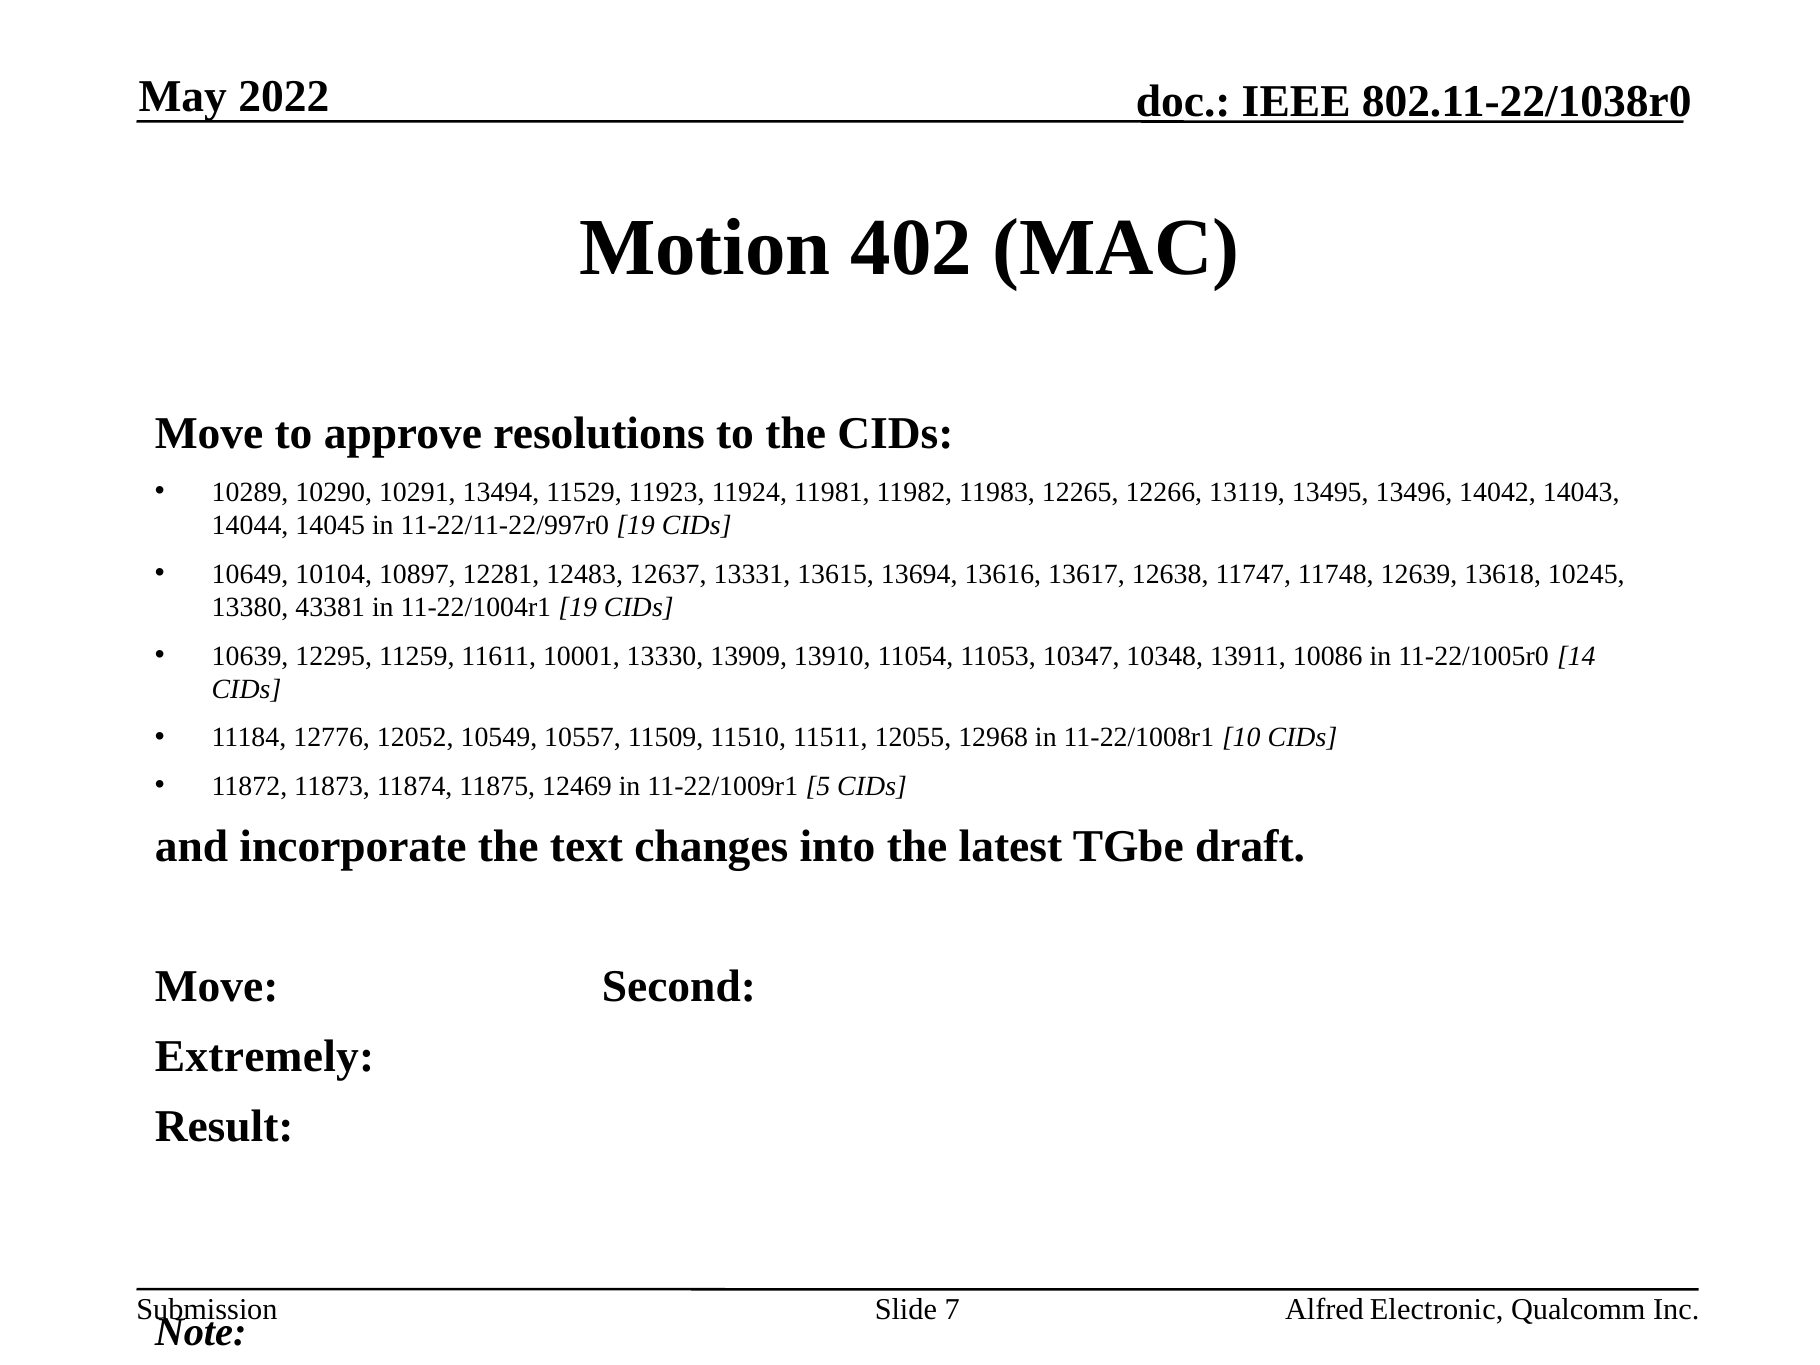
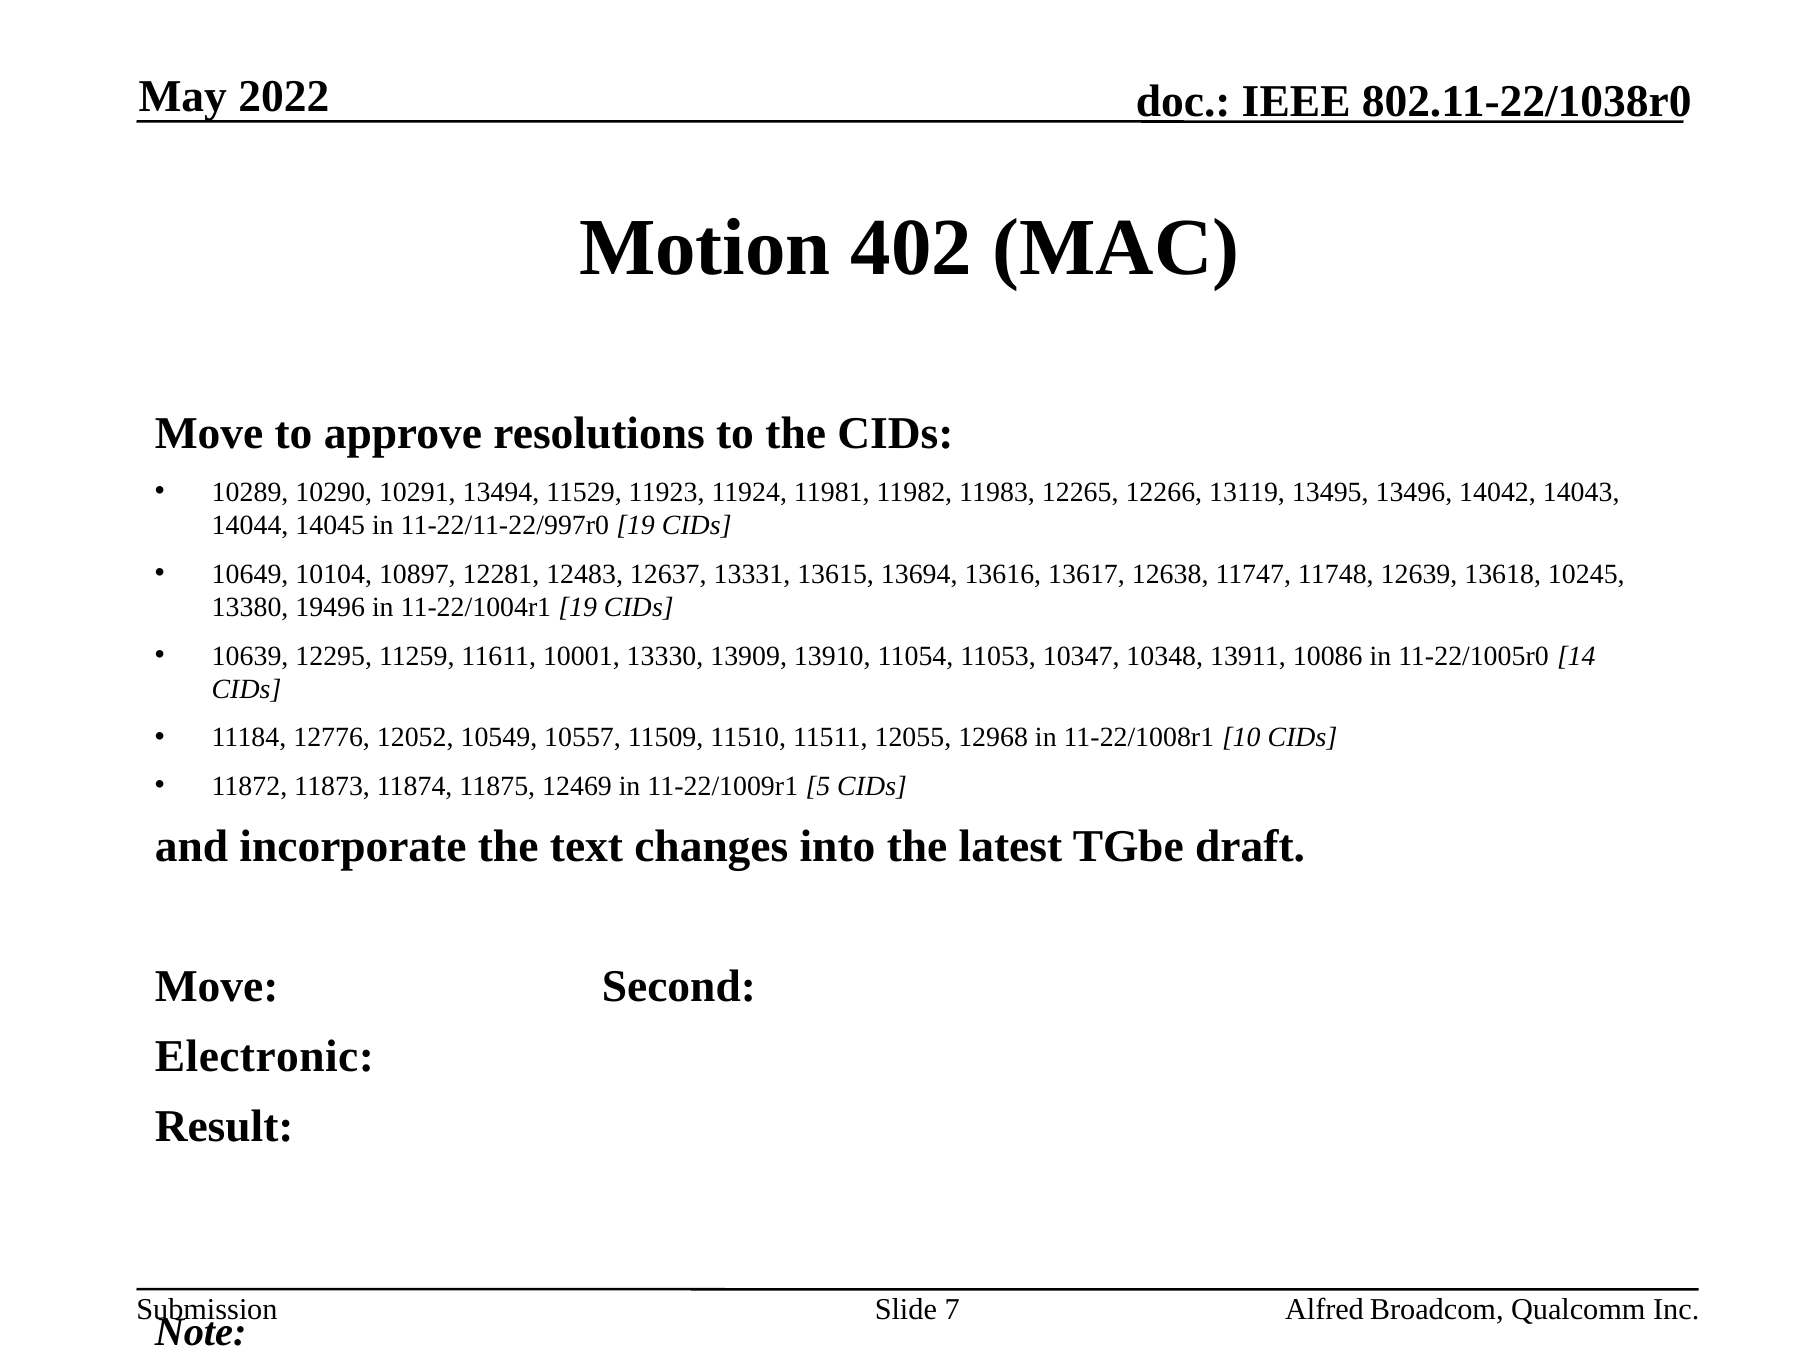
43381: 43381 -> 19496 (330, 607)
Extremely: Extremely -> Electronic (264, 1056)
Electronic: Electronic -> Broadcom (1437, 1309)
